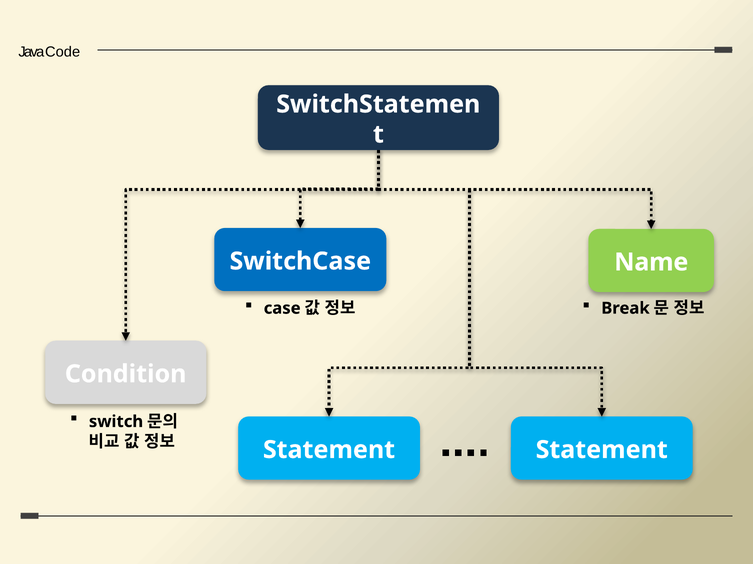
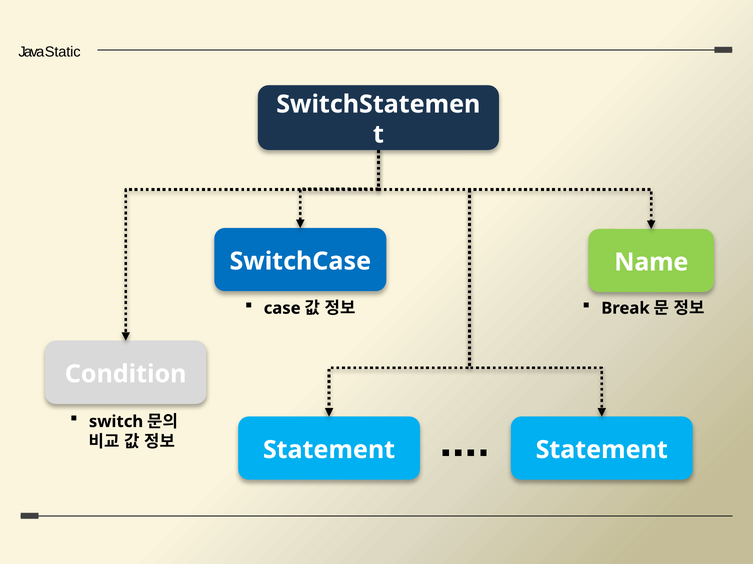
Code: Code -> Static (63, 52)
